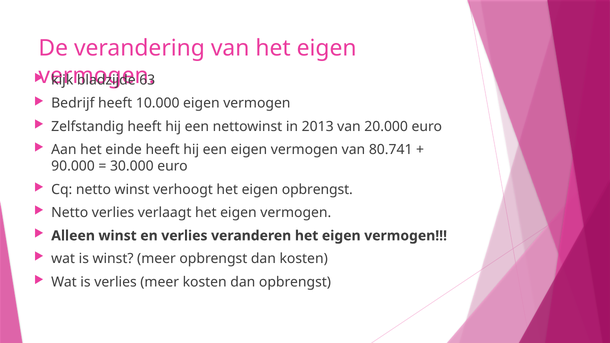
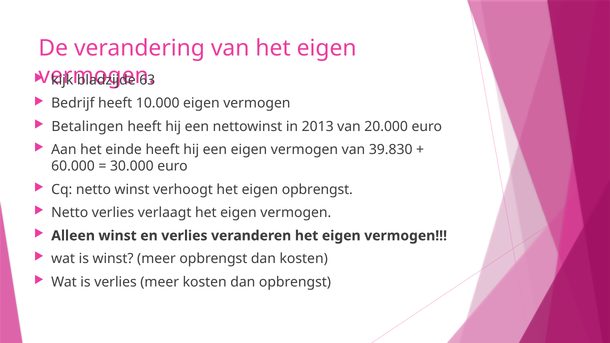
Zelfstandig: Zelfstandig -> Betalingen (87, 127)
80.741: 80.741 -> 39.830 (391, 150)
90.000: 90.000 -> 60.000 (73, 166)
